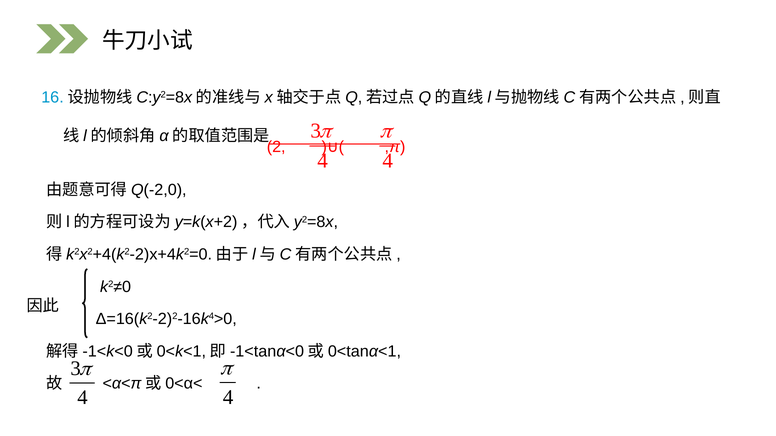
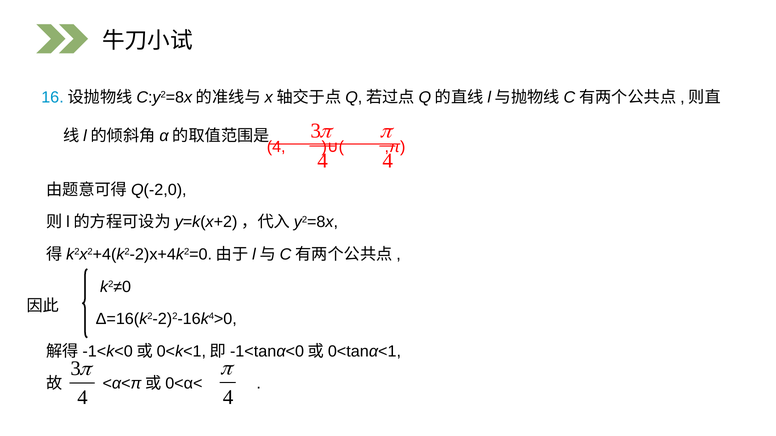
2: 2 -> 4 (276, 147)
